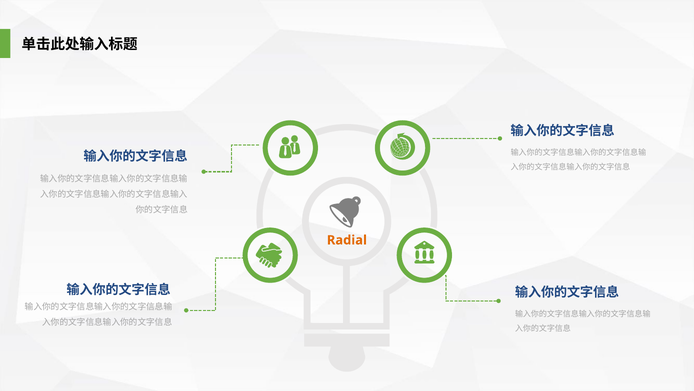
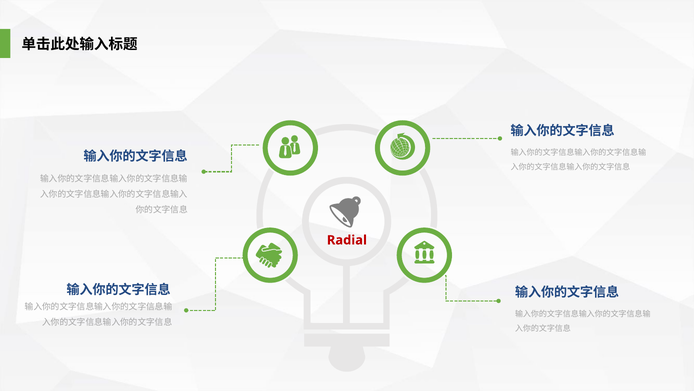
Radial colour: orange -> red (347, 240)
